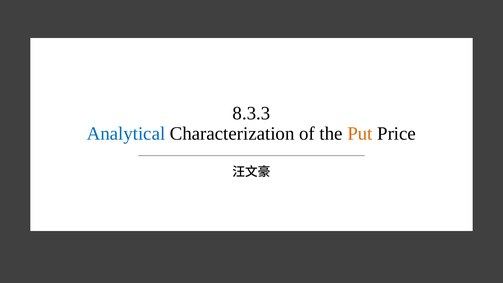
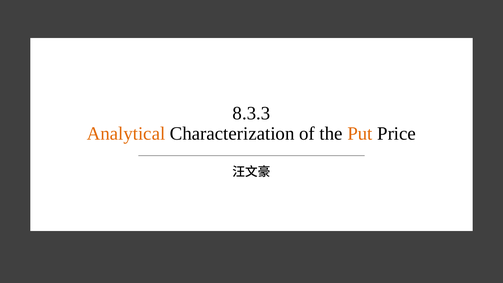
Analytical colour: blue -> orange (126, 134)
